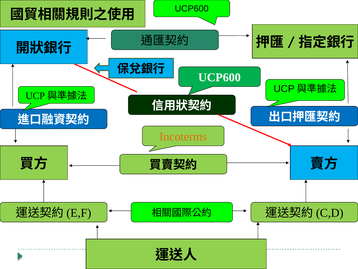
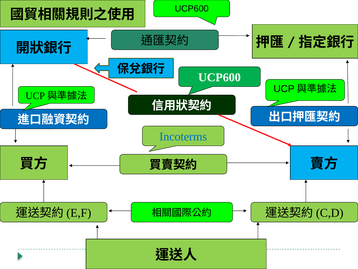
Incoterms colour: orange -> blue (183, 136)
